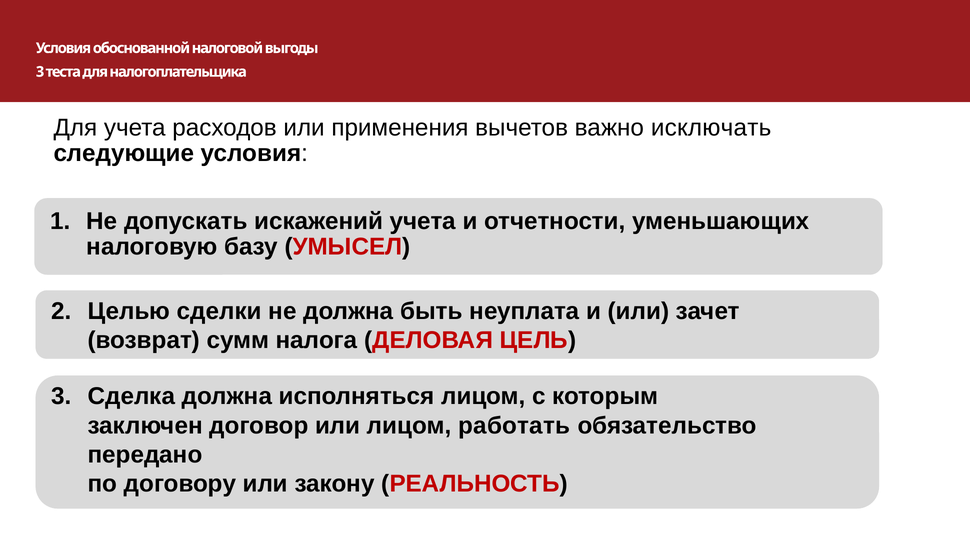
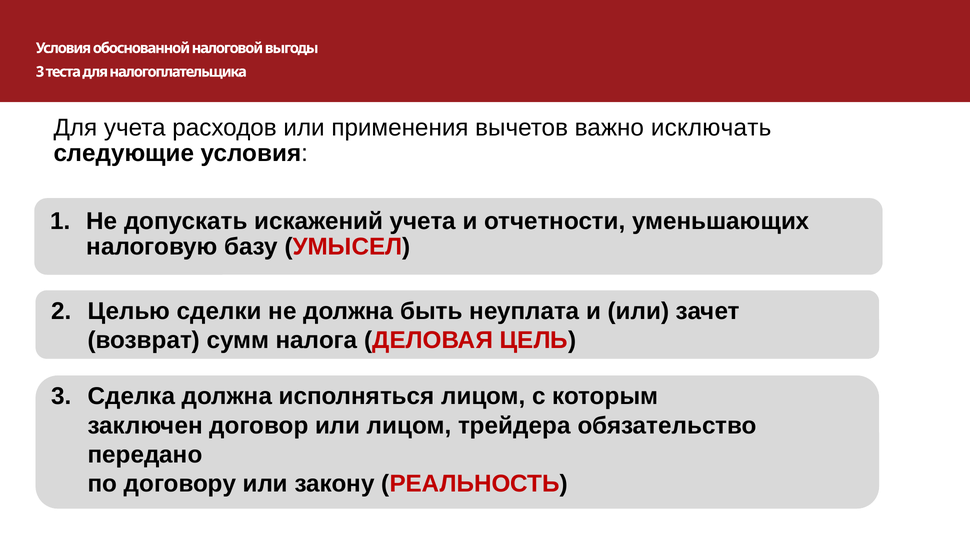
работать: работать -> трейдера (514, 425)
